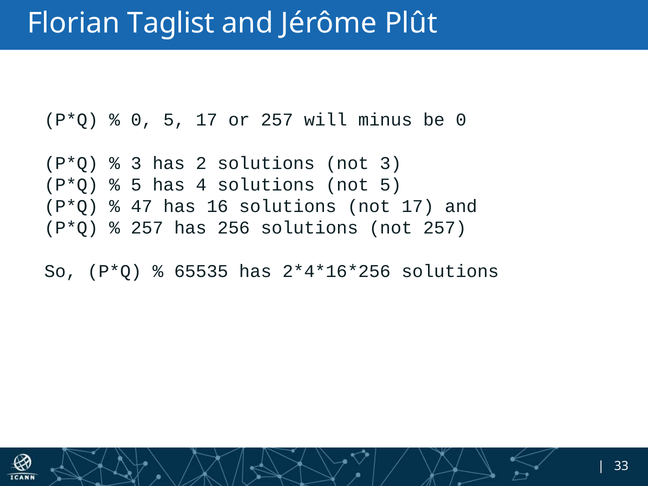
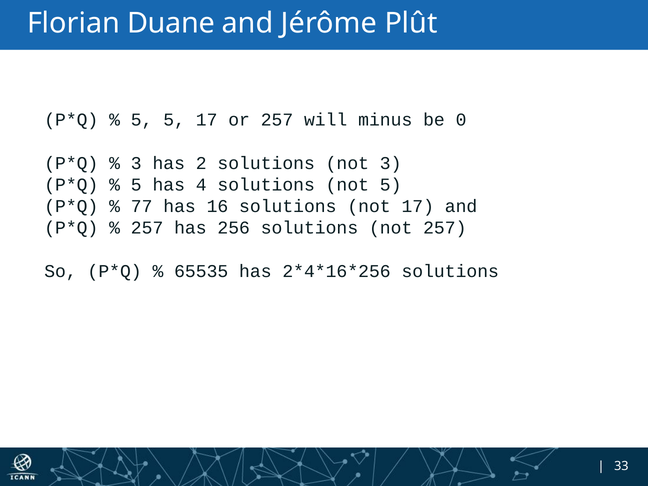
Taglist: Taglist -> Duane (171, 23)
0: 0 -> 5 (142, 120)
47: 47 -> 77 (142, 206)
